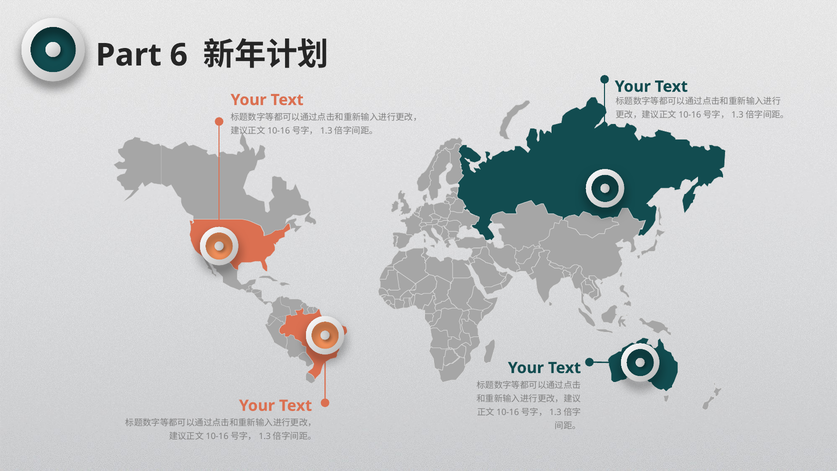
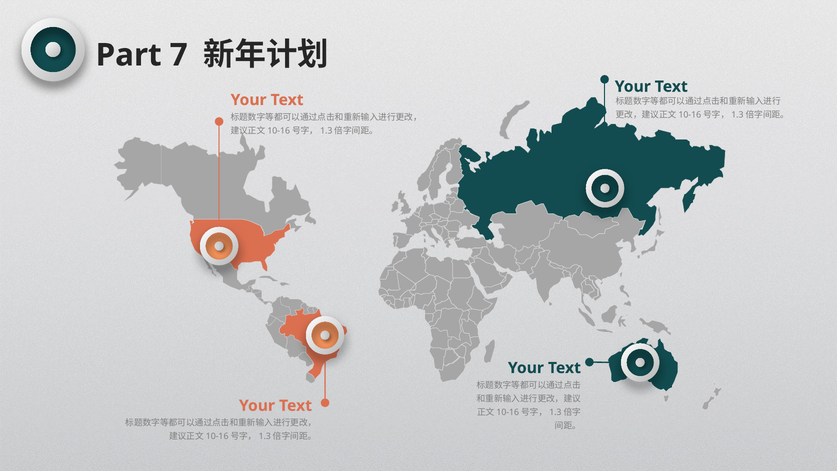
6: 6 -> 7 (179, 55)
